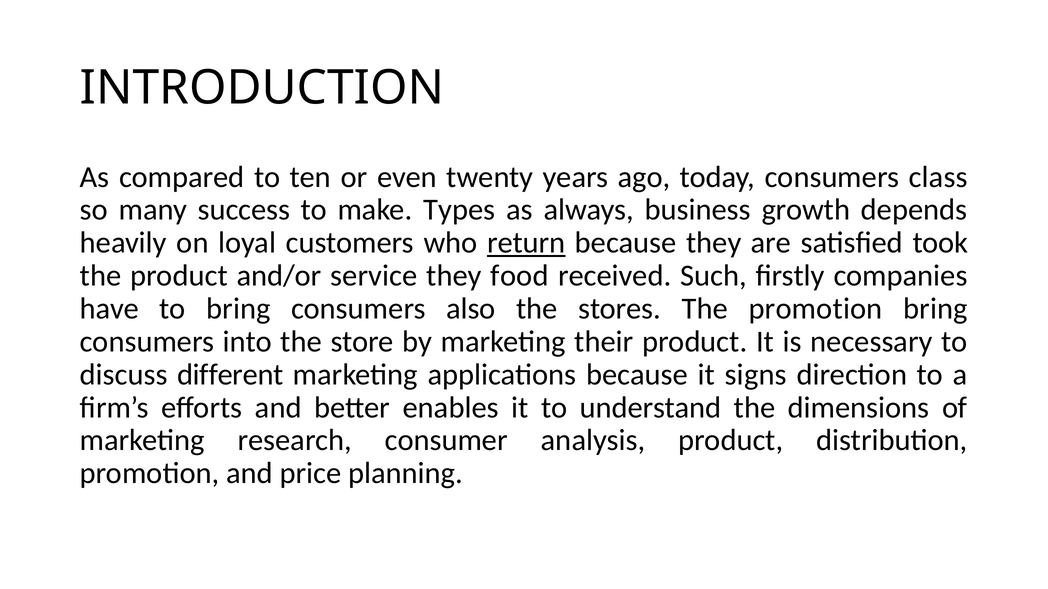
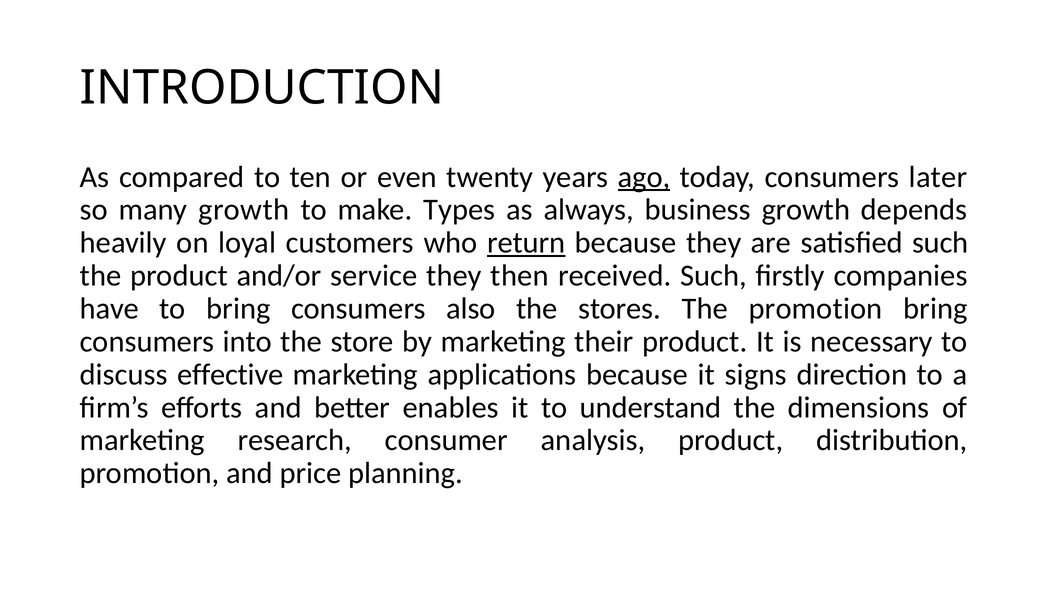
ago underline: none -> present (644, 177)
class: class -> later (938, 177)
many success: success -> growth (244, 210)
satisfied took: took -> such (940, 243)
food: food -> then (520, 276)
different: different -> effective (230, 375)
